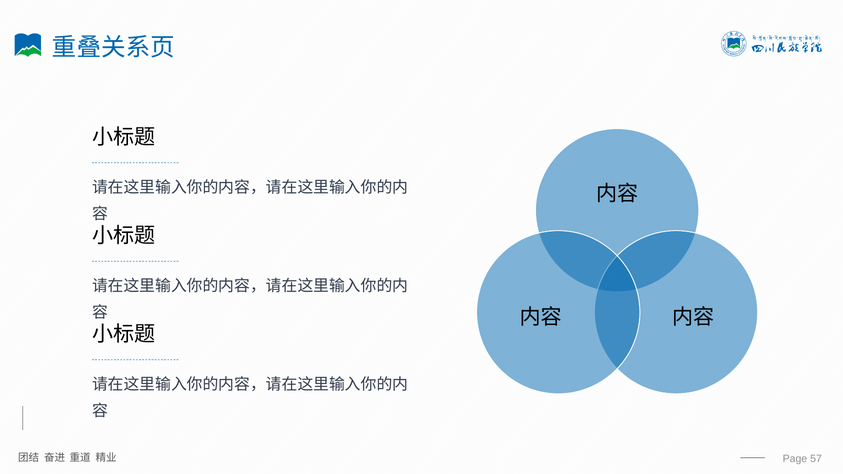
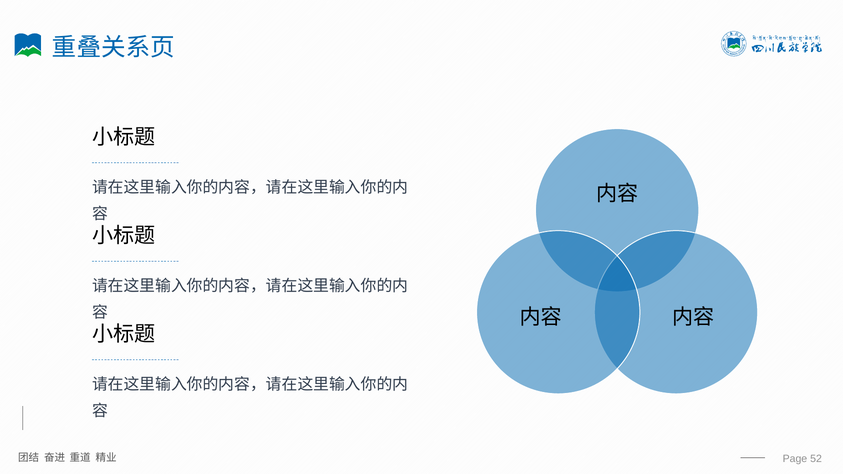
57: 57 -> 52 (816, 459)
